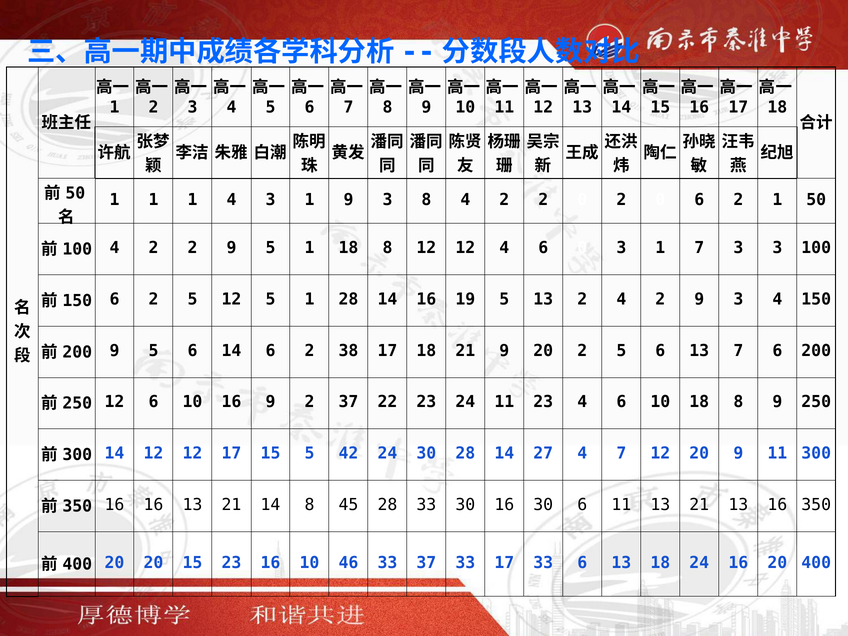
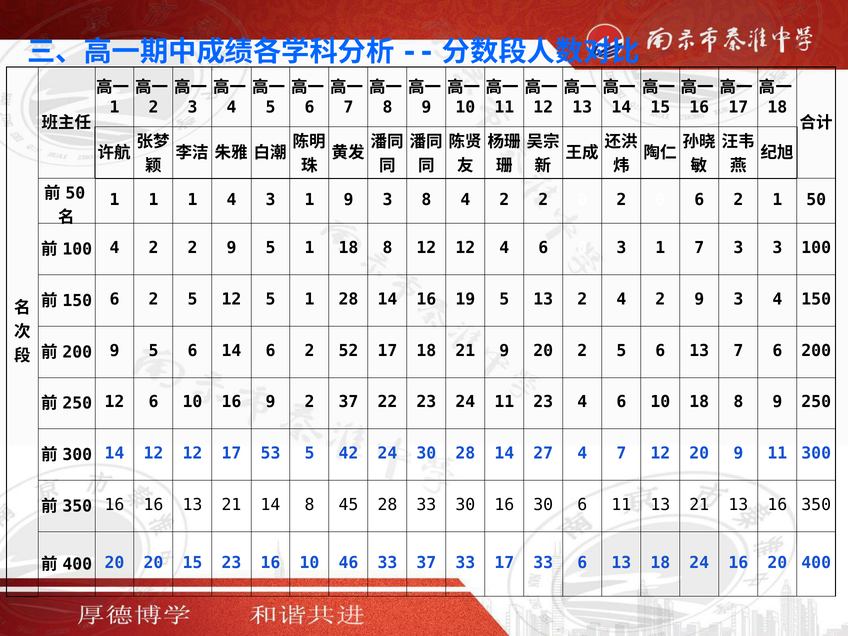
38: 38 -> 52 (348, 351)
17 15: 15 -> 53 (271, 453)
